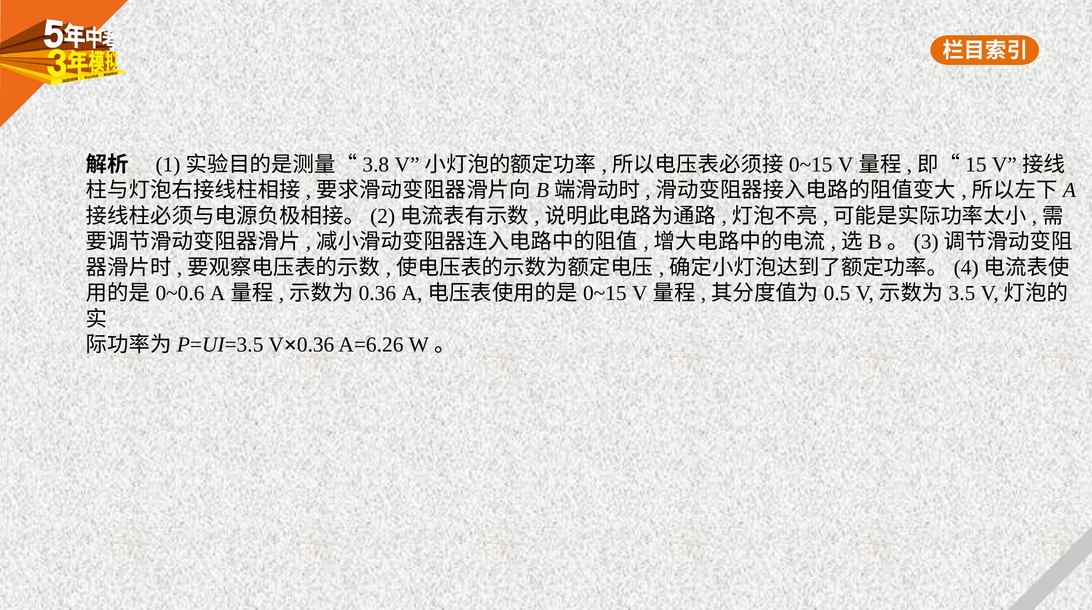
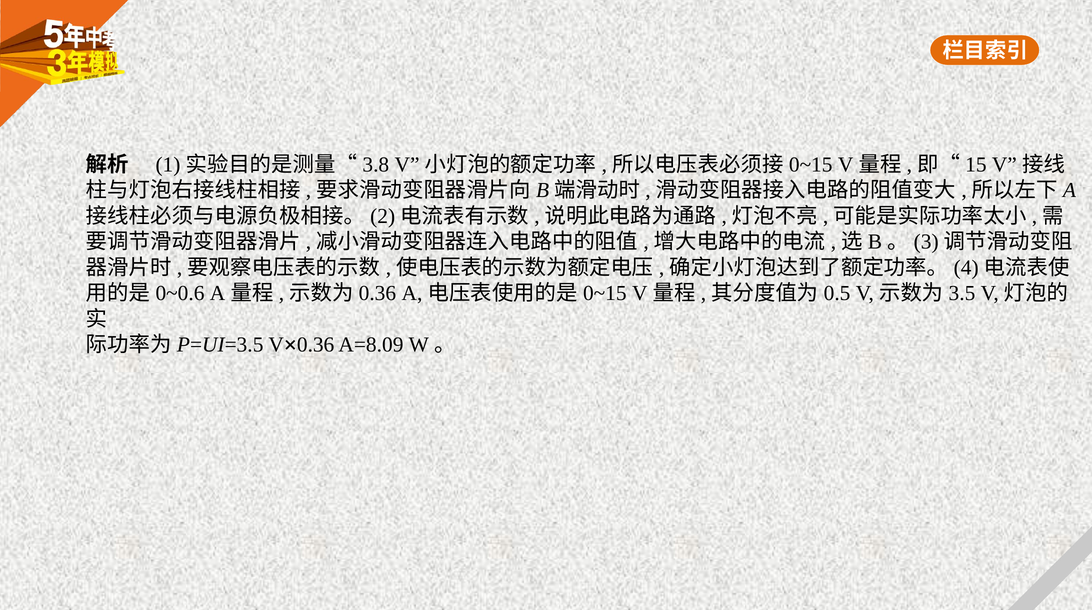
A=6.26: A=6.26 -> A=8.09 (371, 345)
